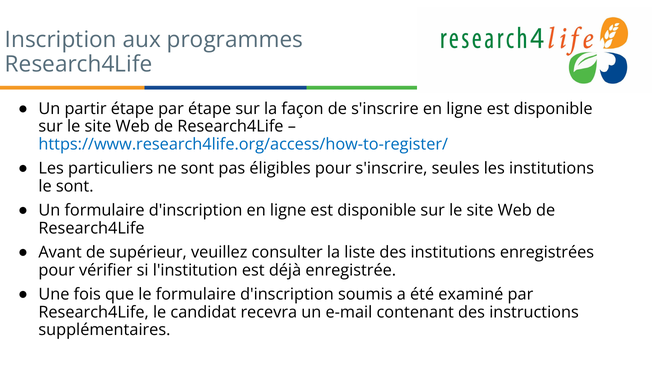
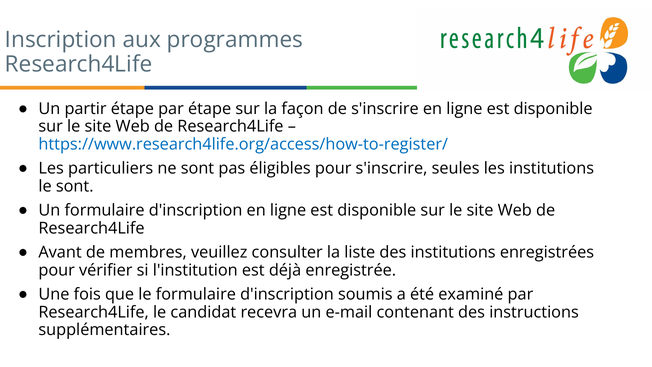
supérieur: supérieur -> membres (148, 252)
